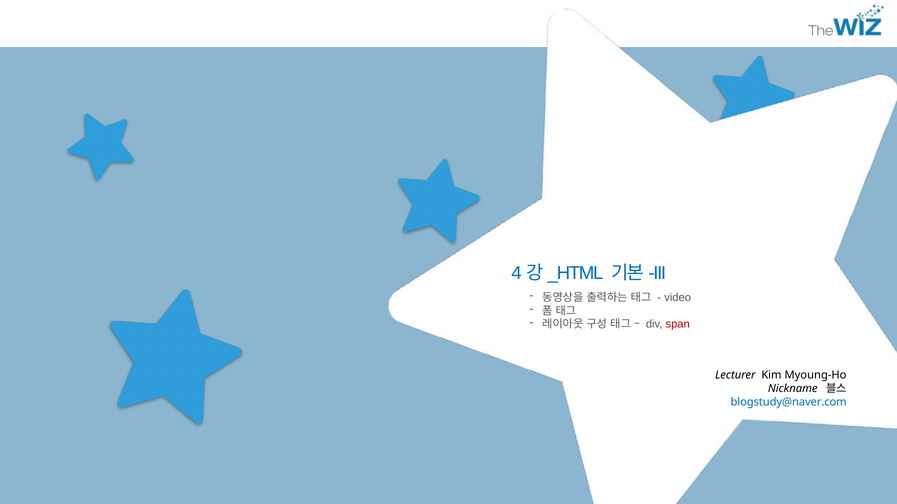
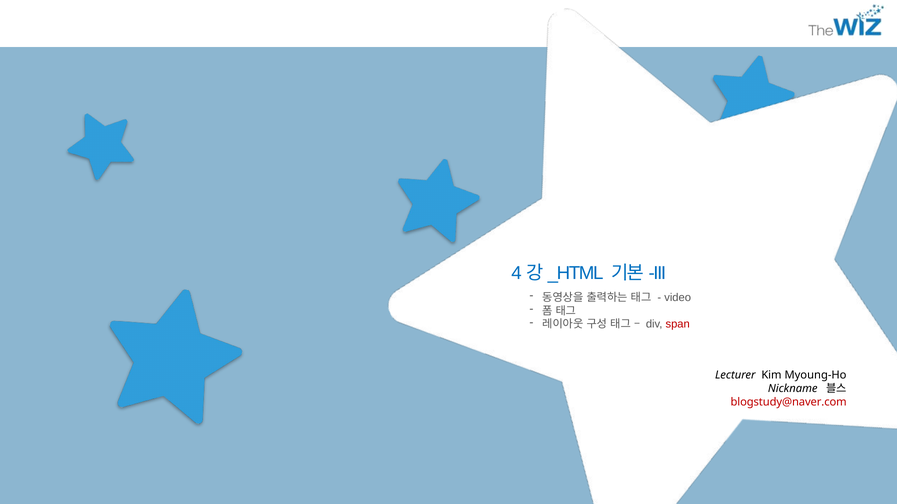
blogstudy@naver.com colour: blue -> red (789, 403)
